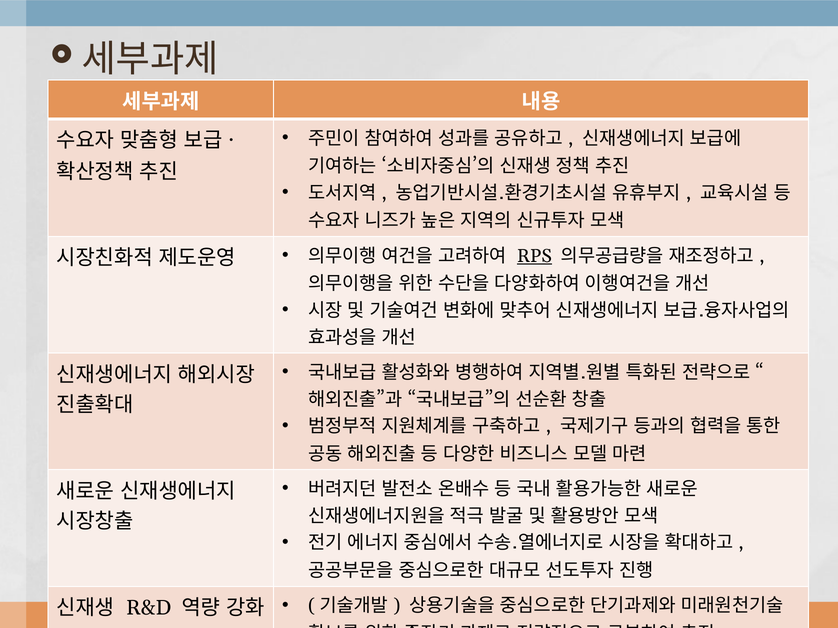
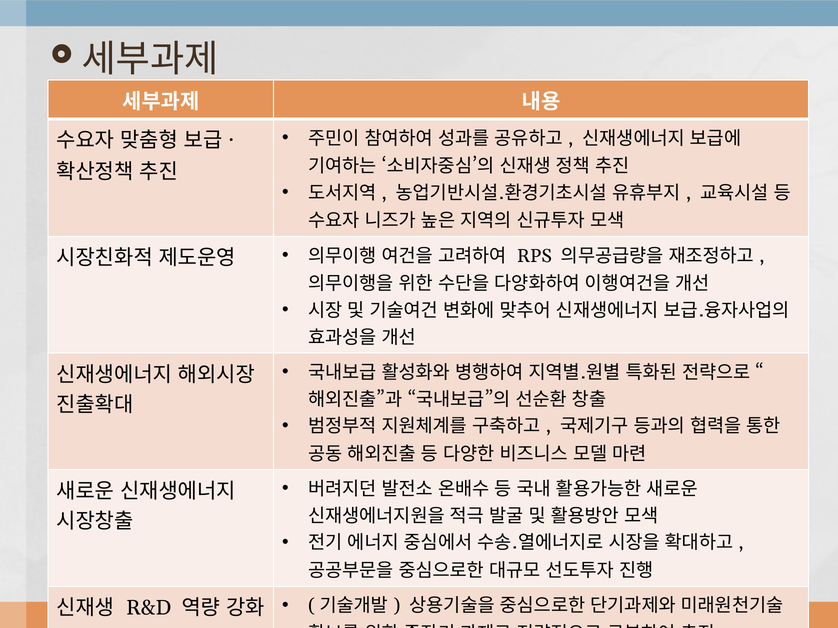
RPS underline: present -> none (534, 256)
